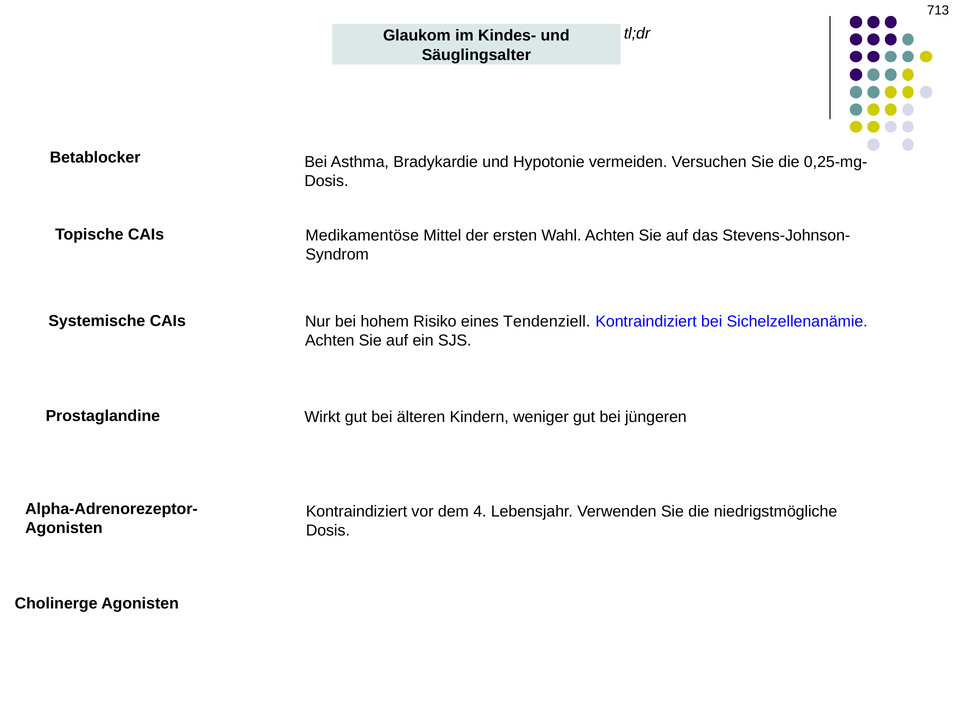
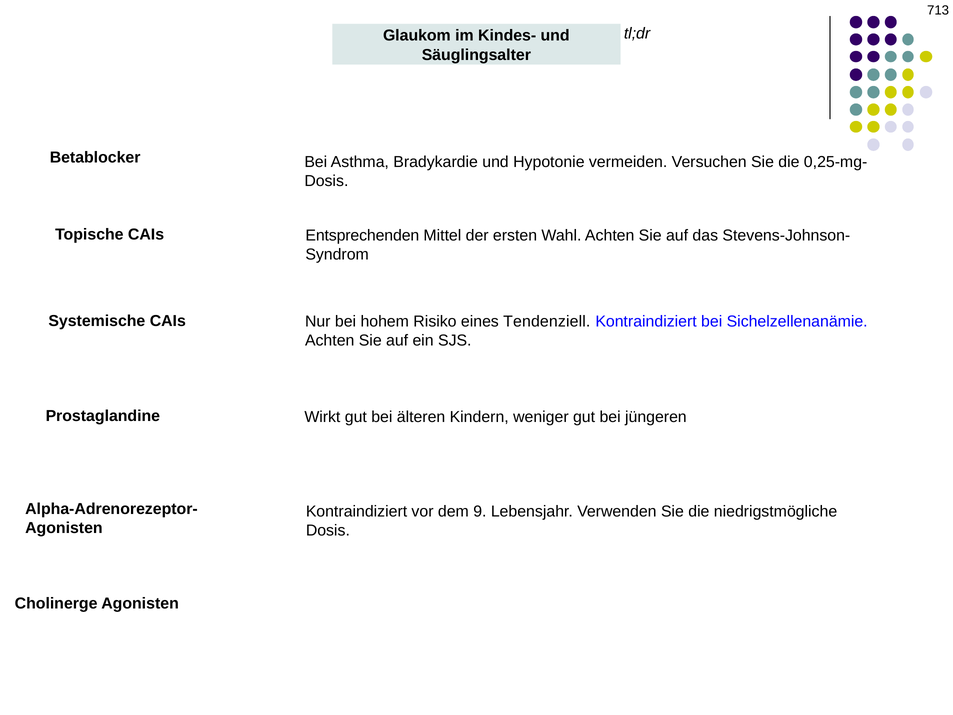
Medikamentöse: Medikamentöse -> Entsprechenden (362, 236)
4: 4 -> 9 (480, 511)
